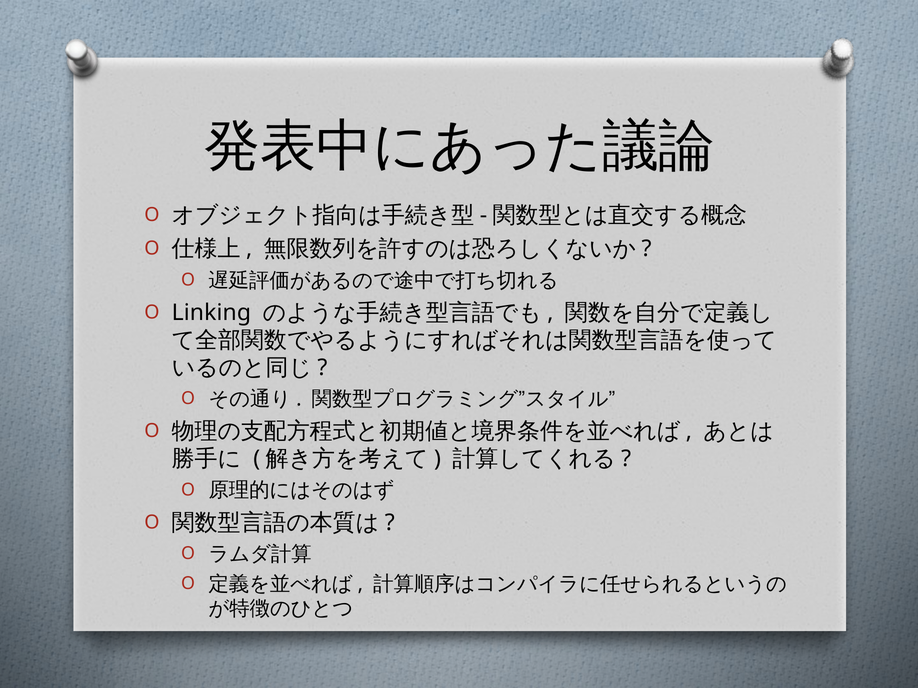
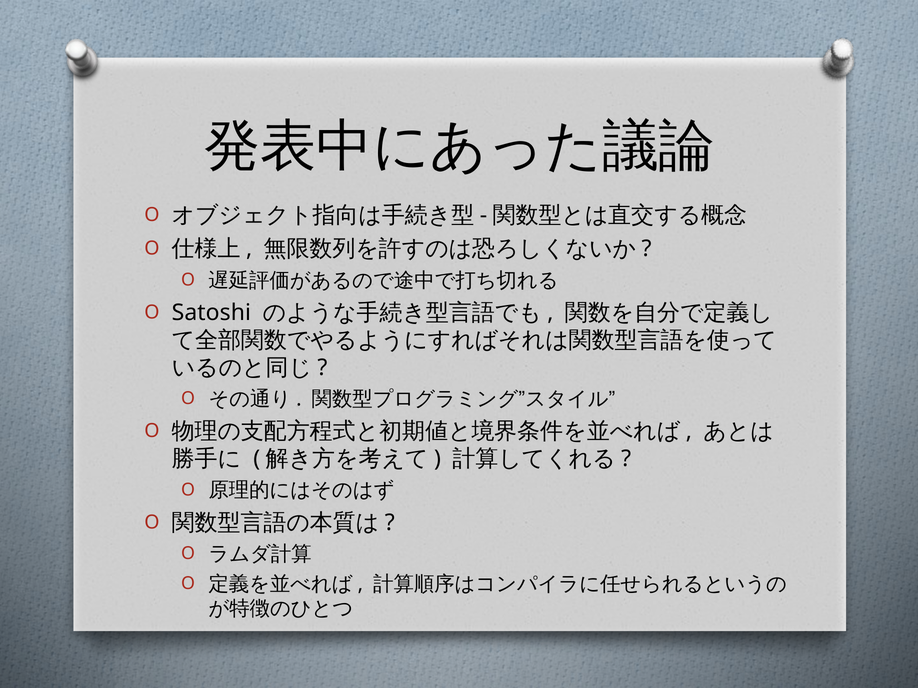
Linking: Linking -> Satoshi (211, 313)
